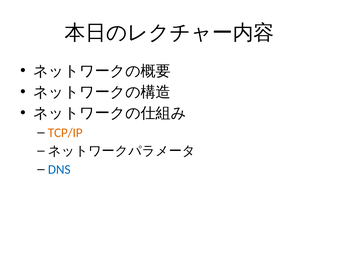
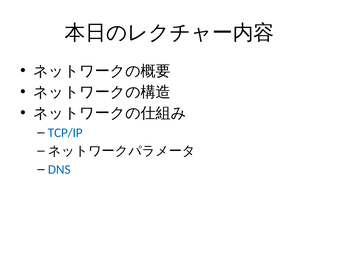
TCP/IP colour: orange -> blue (65, 133)
